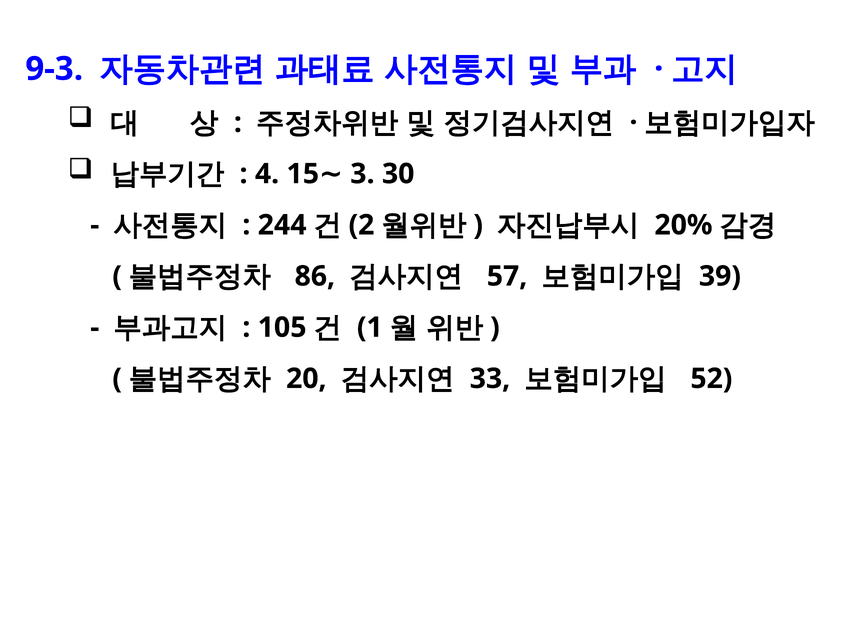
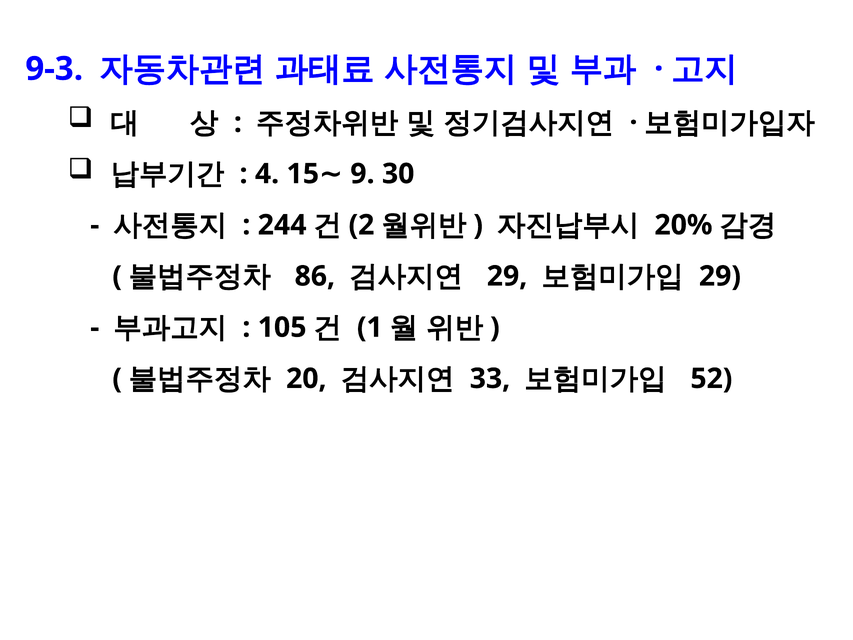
3: 3 -> 9 (362, 174)
57: 57 -> 29 (507, 276)
39: 39 -> 29 (720, 276)
